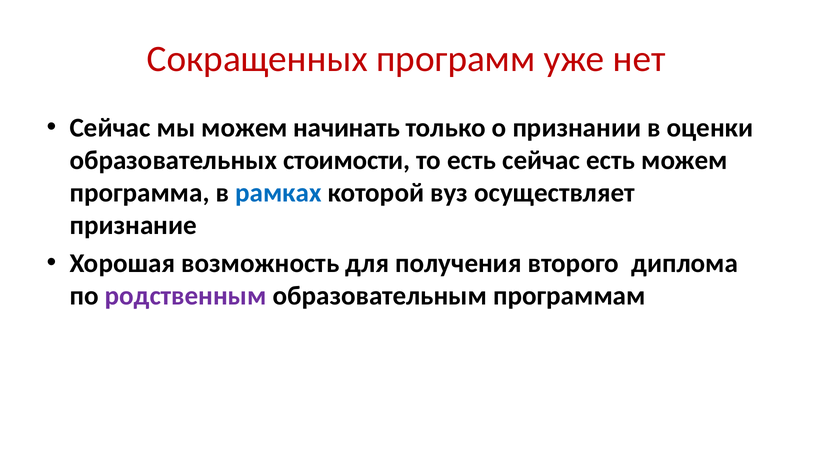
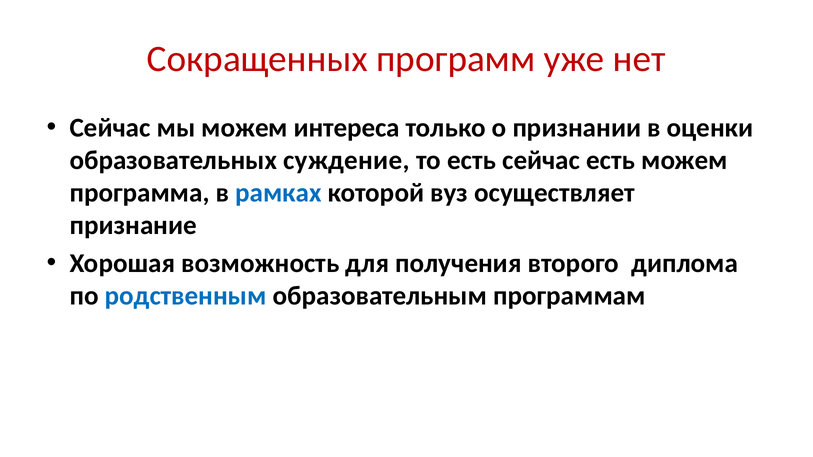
начинать: начинать -> интереса (347, 128)
стоимости: стоимости -> суждение (346, 160)
родственным colour: purple -> blue (186, 296)
